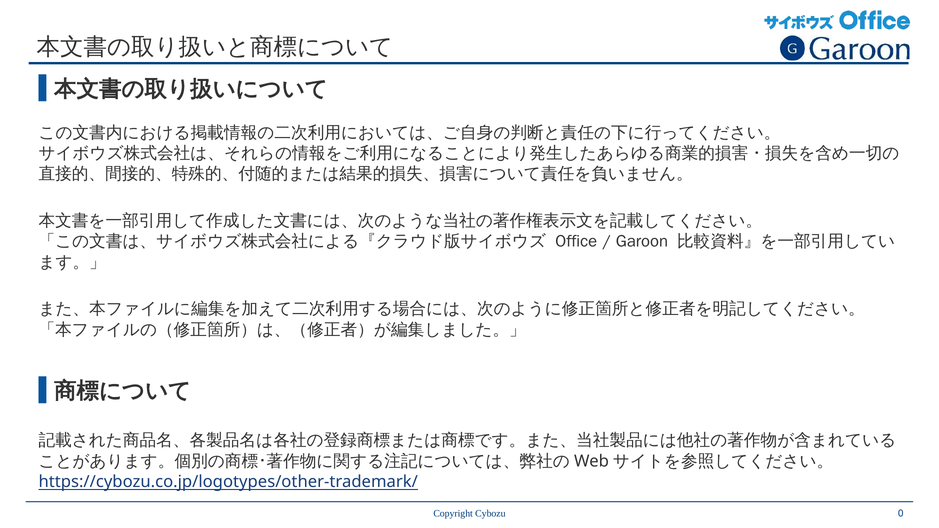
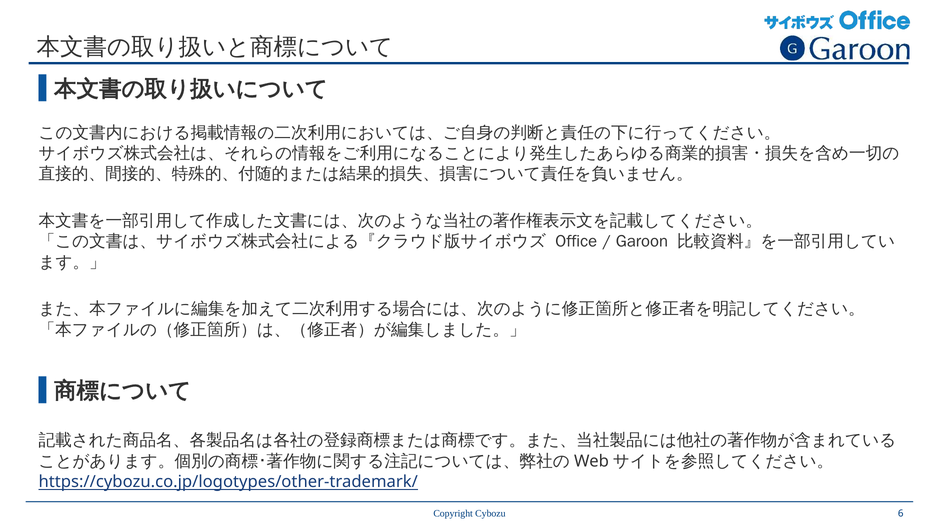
0: 0 -> 6 (901, 514)
